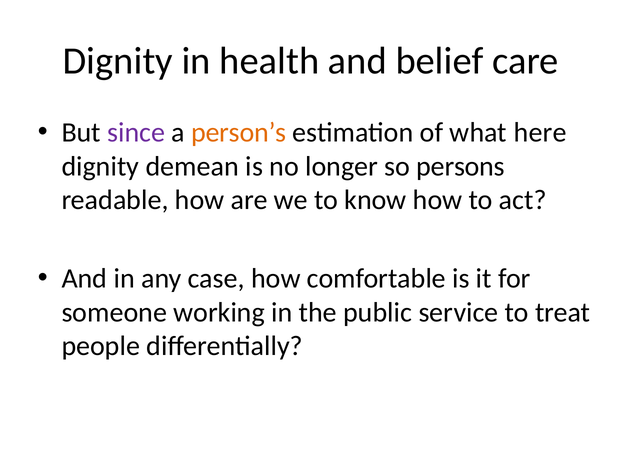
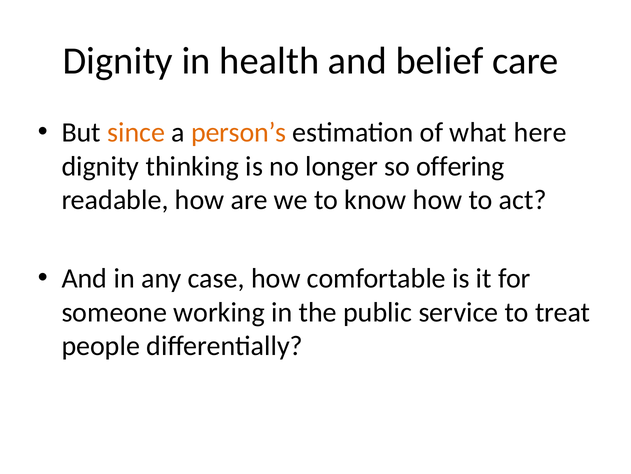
since colour: purple -> orange (136, 132)
demean: demean -> thinking (192, 166)
persons: persons -> offering (461, 166)
